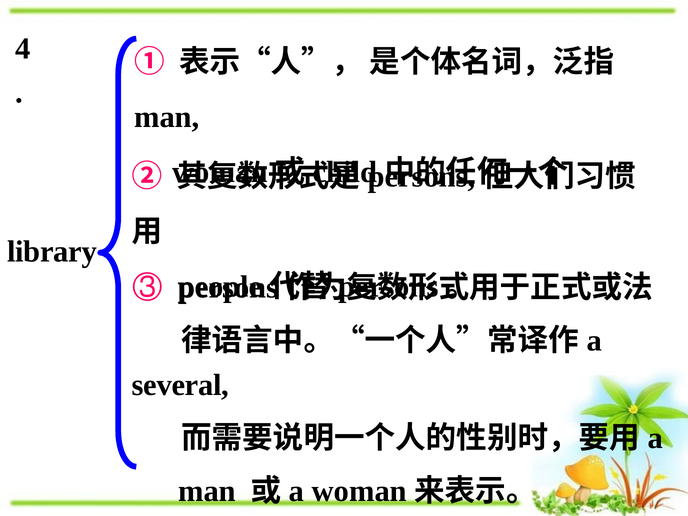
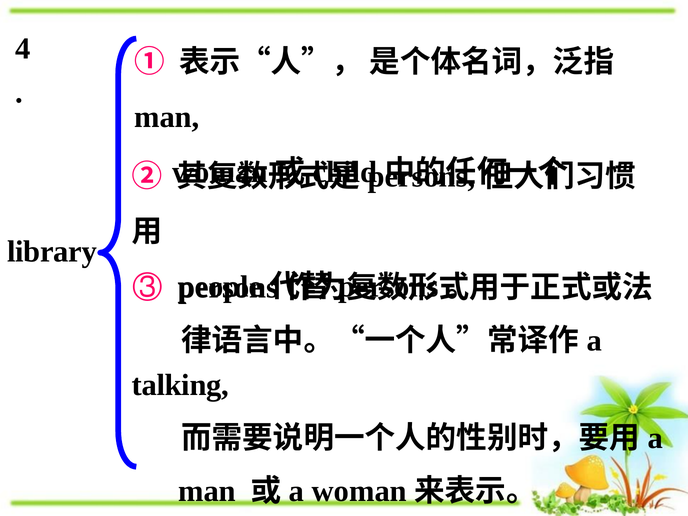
several: several -> talking (180, 385)
